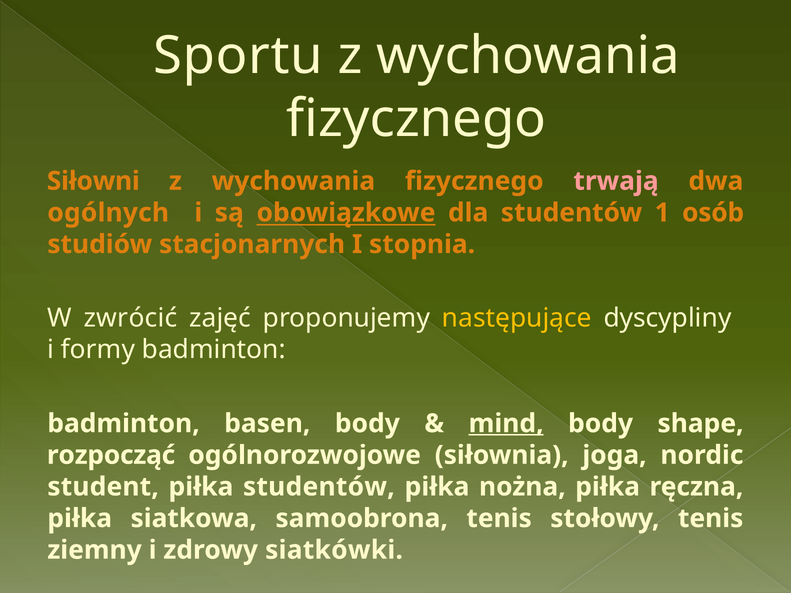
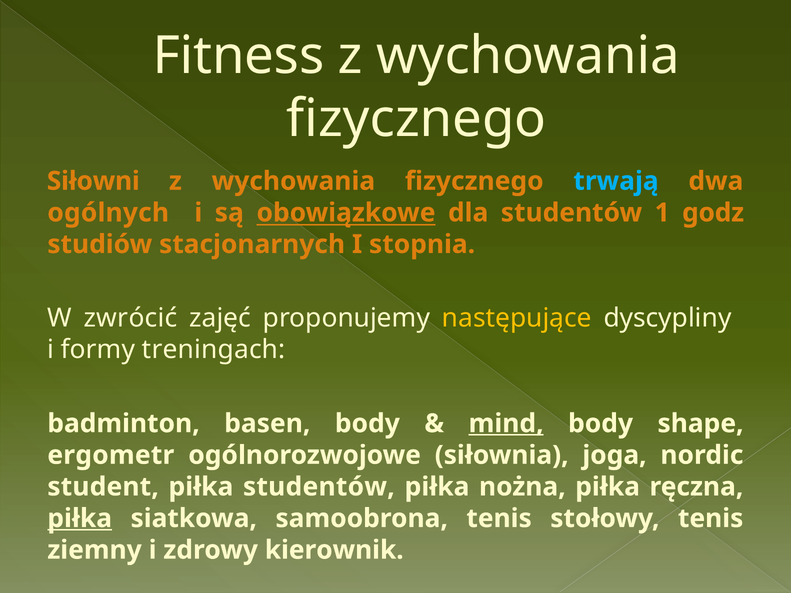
Sportu: Sportu -> Fitness (238, 56)
trwają colour: pink -> light blue (616, 181)
osób: osób -> godz (713, 213)
formy badminton: badminton -> treningach (214, 350)
rozpocząć: rozpocząć -> ergometr (111, 455)
piłka underline: none -> present (80, 519)
siatkówki: siatkówki -> kierownik (334, 550)
